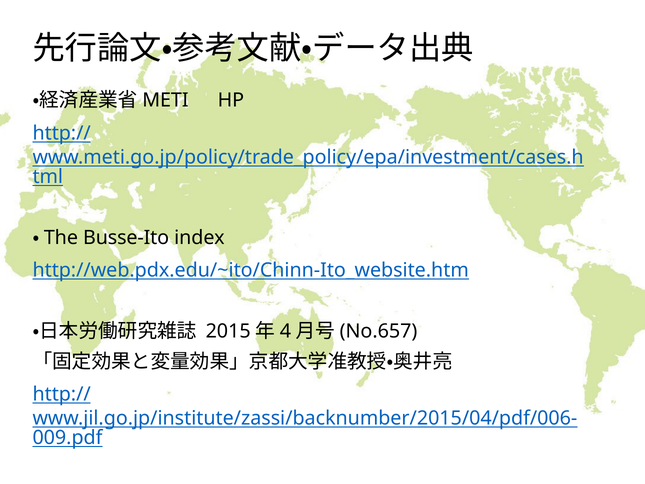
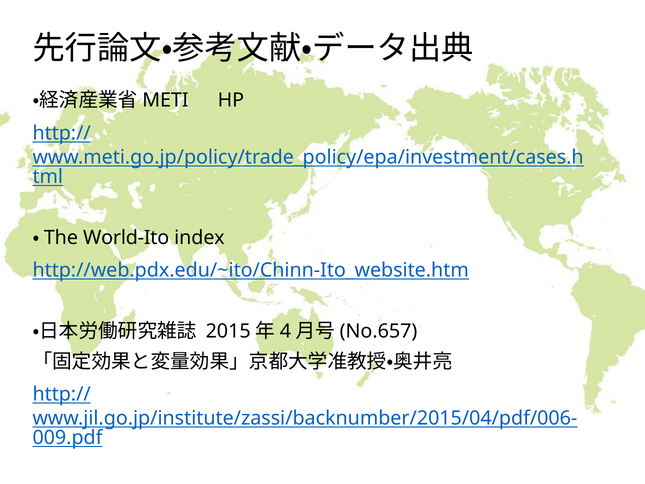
Busse-Ito: Busse-Ito -> World-Ito (126, 238)
